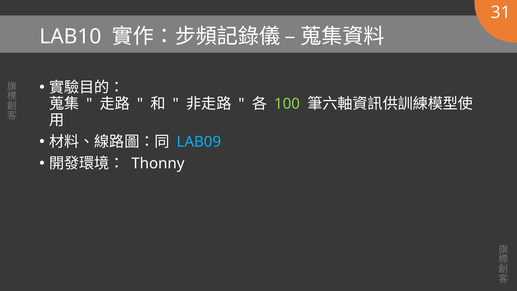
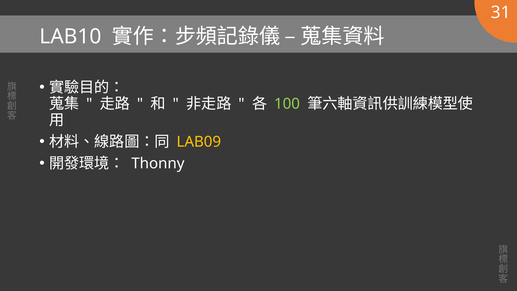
LAB09 colour: light blue -> yellow (199, 142)
